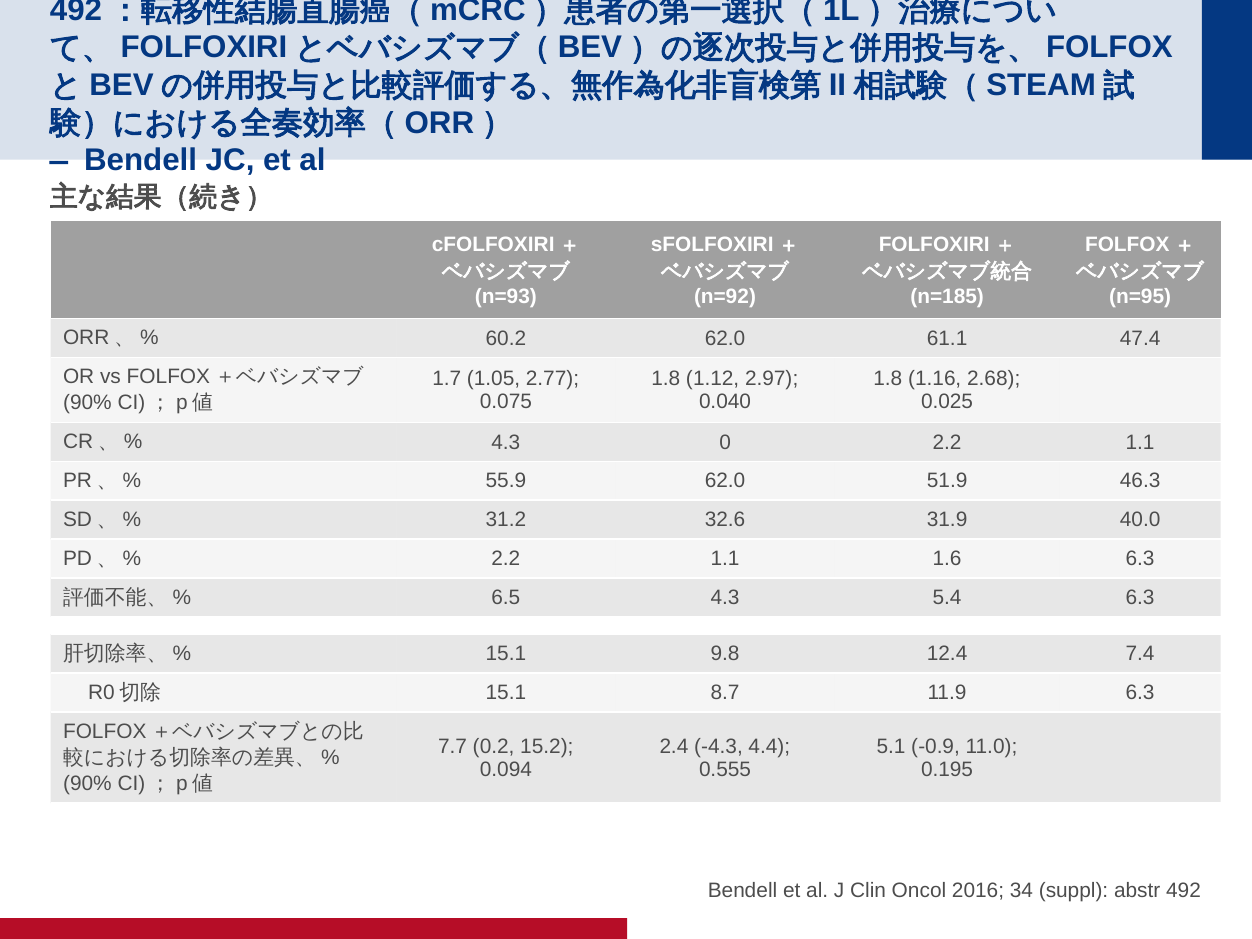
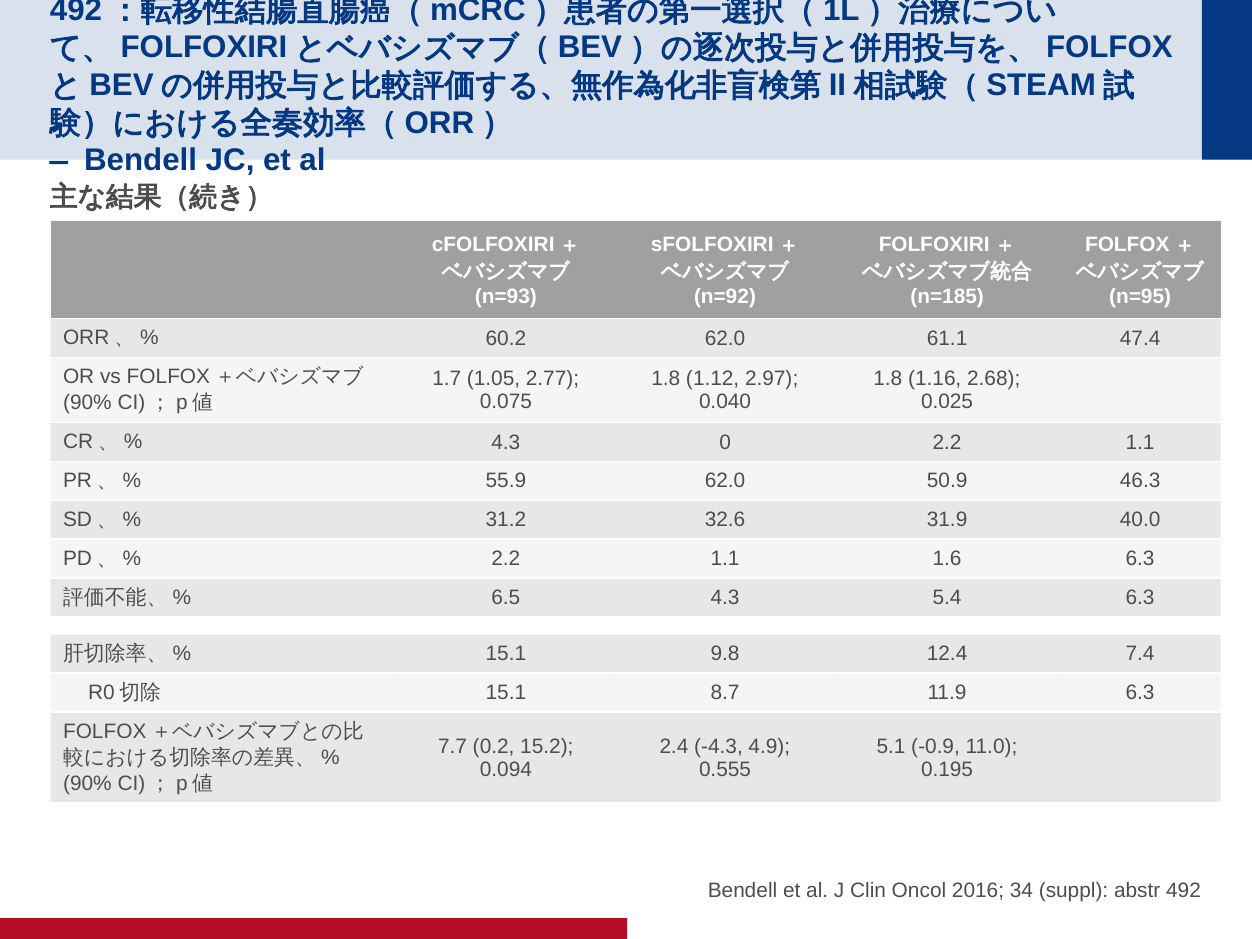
51.9: 51.9 -> 50.9 (947, 481)
4.4: 4.4 -> 4.9 (769, 746)
